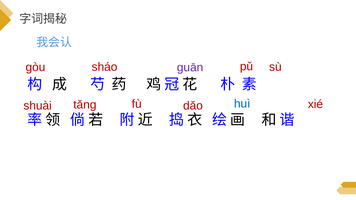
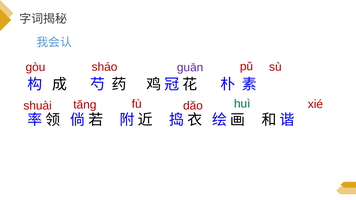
huì colour: blue -> green (242, 104)
